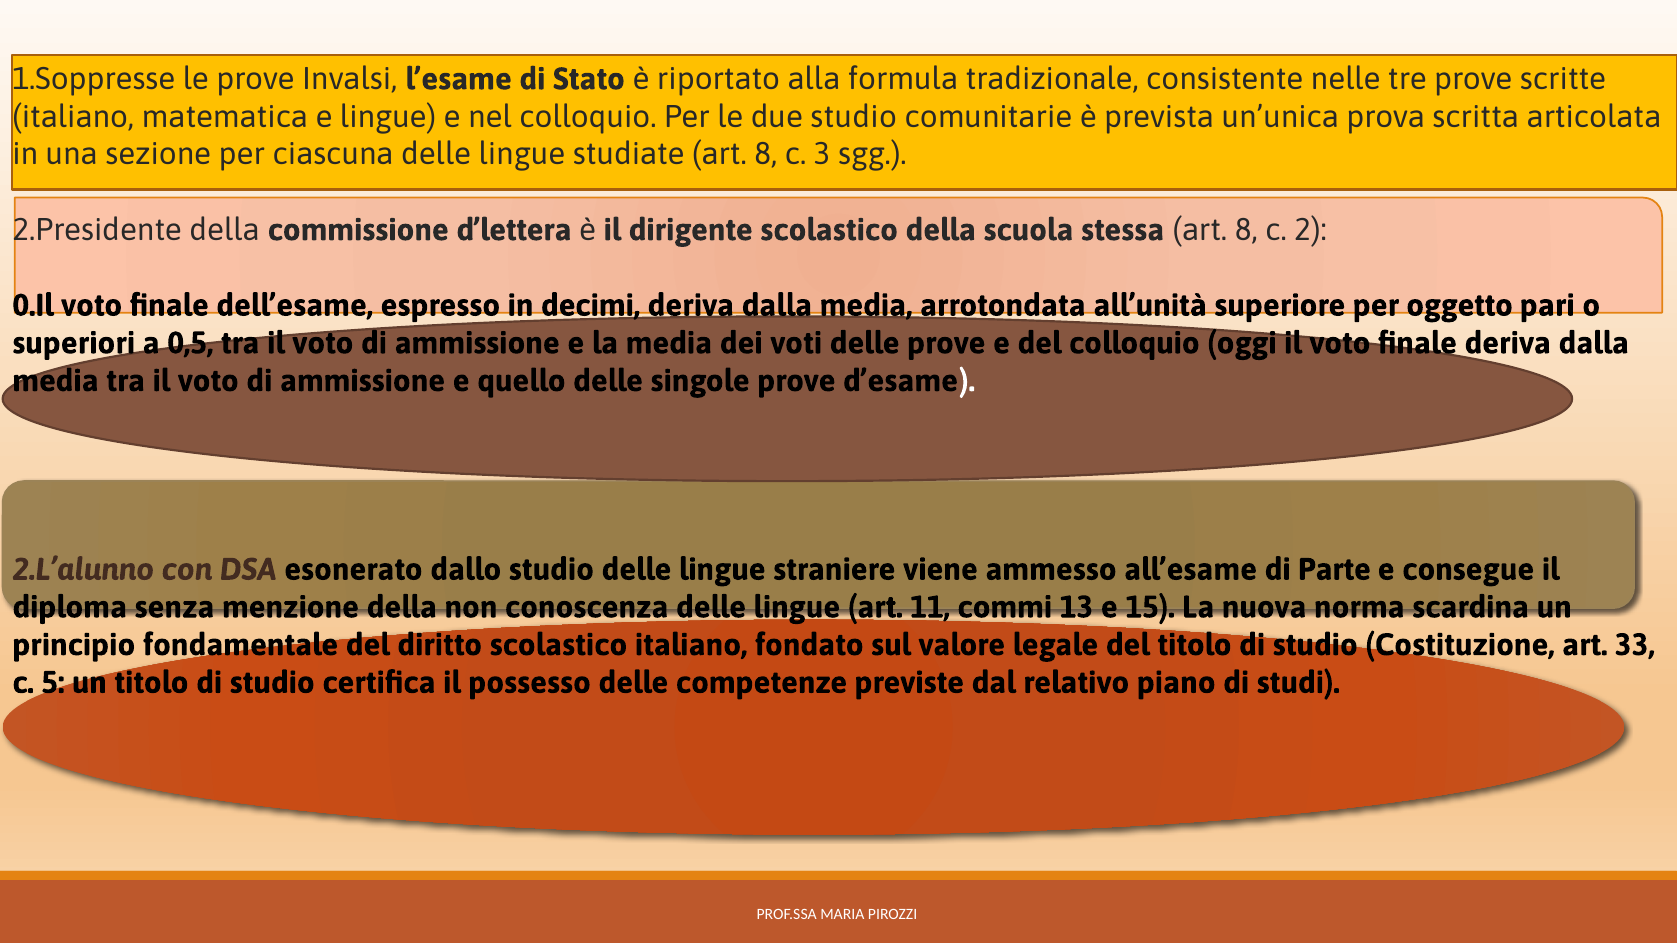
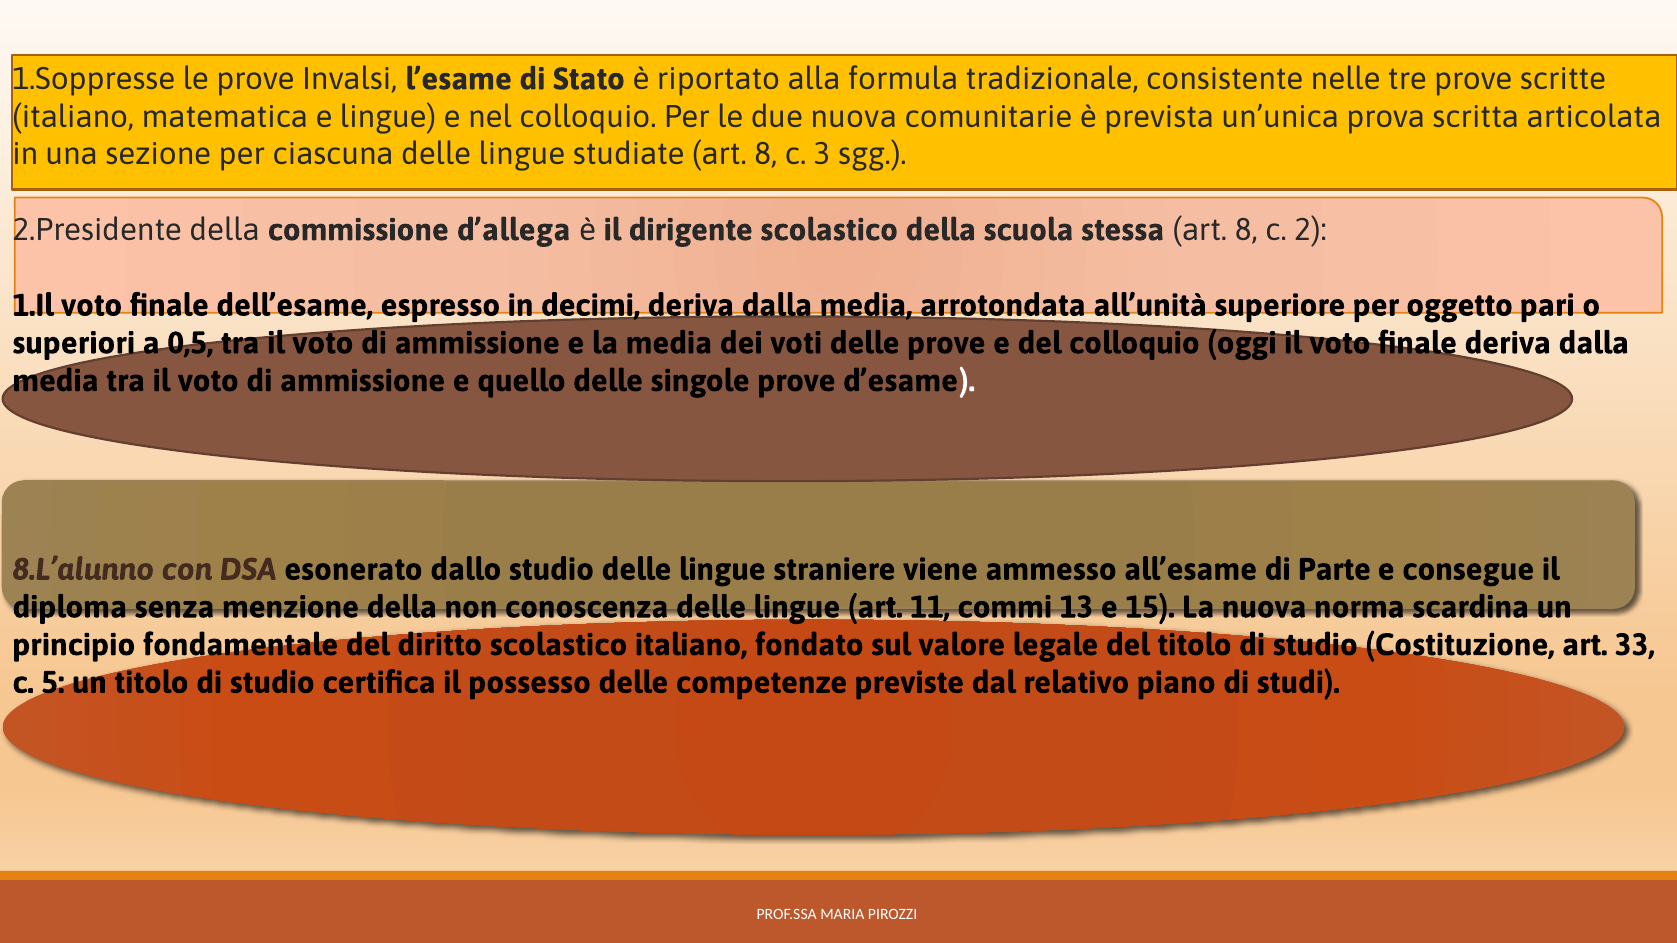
due studio: studio -> nuova (854, 117)
d’lettera: d’lettera -> d’allega (514, 230)
0.Il: 0.Il -> 1.Il (33, 305)
2.L’alunno: 2.L’alunno -> 8.L’alunno (83, 570)
